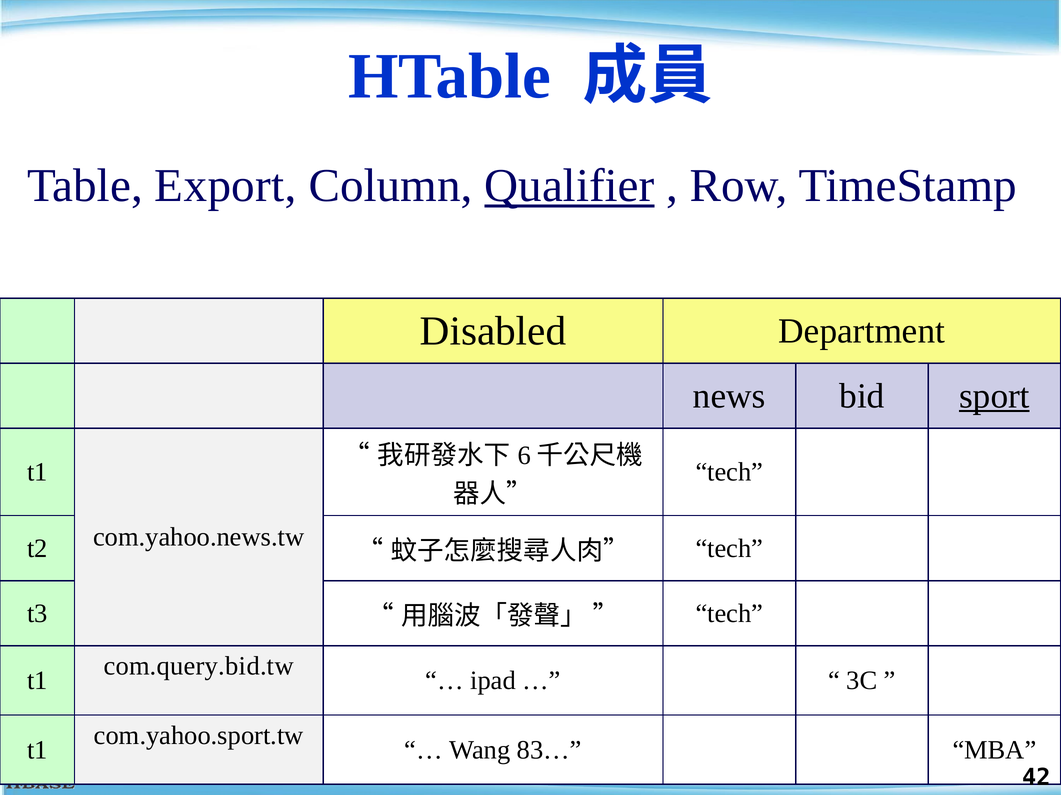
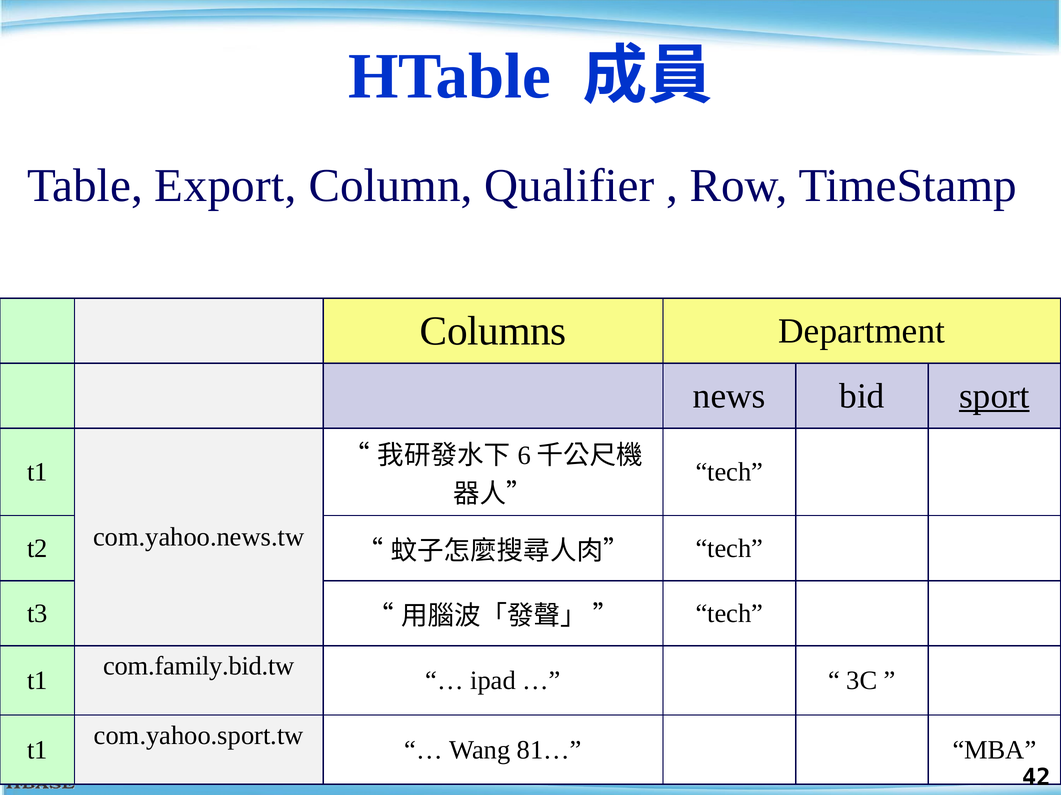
Qualifier underline: present -> none (569, 186)
Disabled: Disabled -> Columns (493, 331)
com.query.bid.tw: com.query.bid.tw -> com.family.bid.tw (199, 667)
83…: 83… -> 81… (549, 751)
